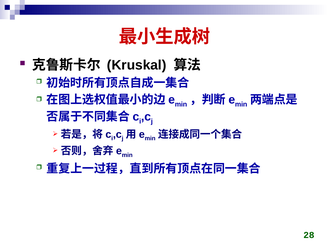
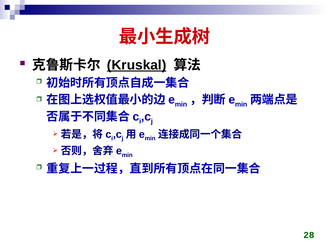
Kruskal underline: none -> present (137, 65)
